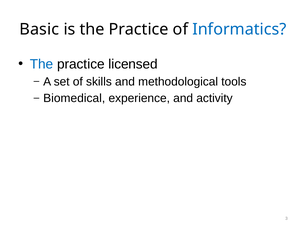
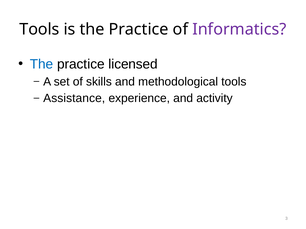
Basic: Basic -> Tools (39, 29)
Informatics colour: blue -> purple (239, 29)
Biomedical: Biomedical -> Assistance (74, 98)
